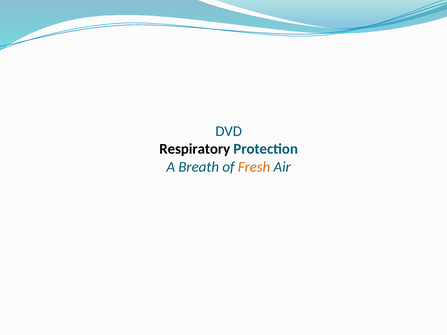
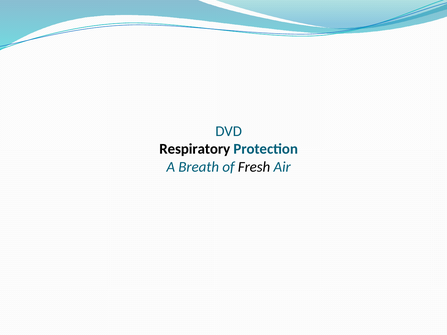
Fresh colour: orange -> black (254, 167)
